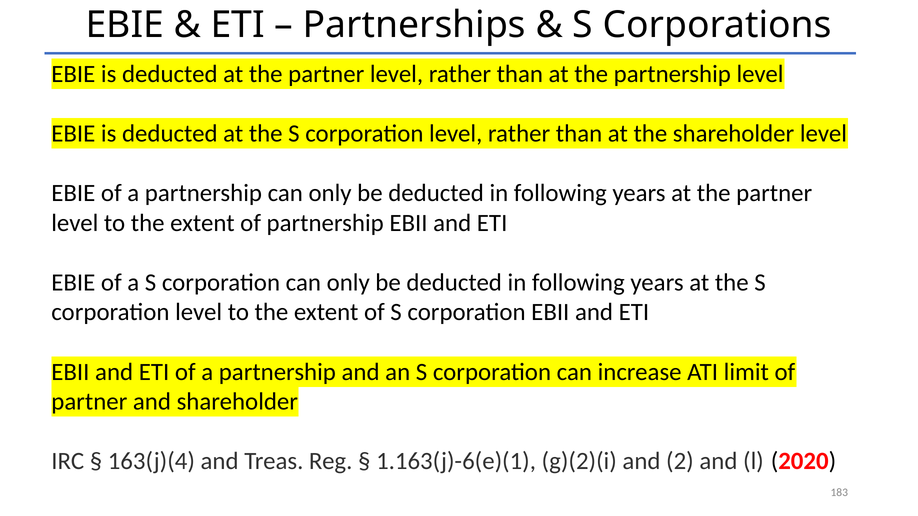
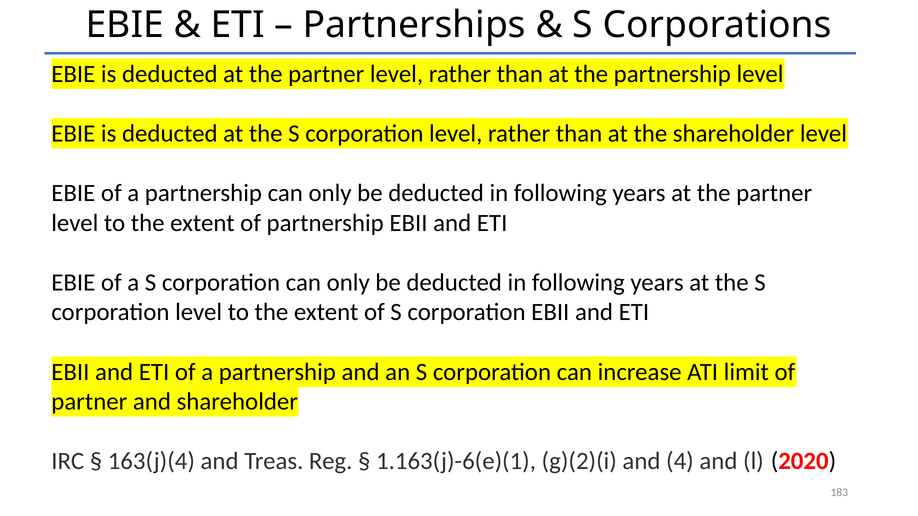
2: 2 -> 4 (680, 462)
